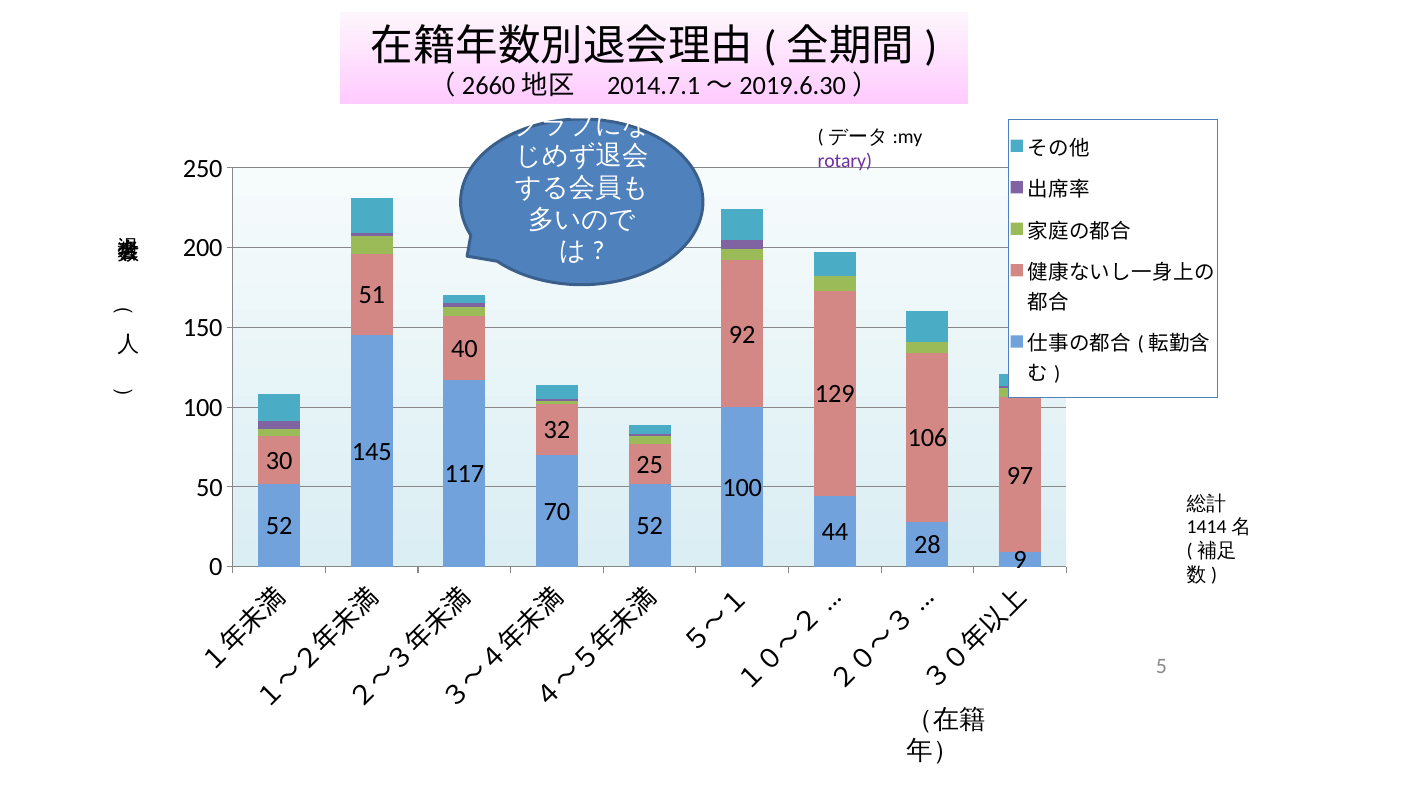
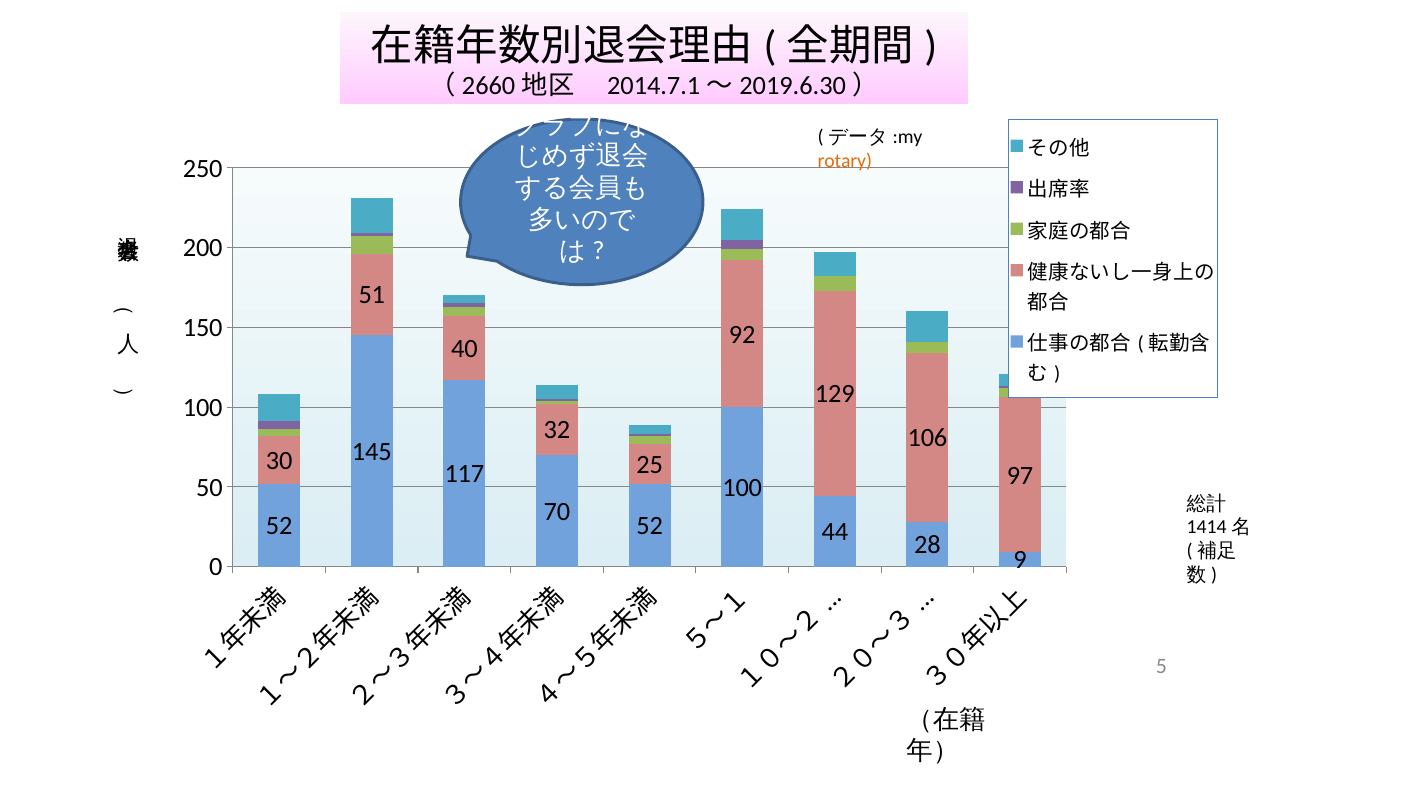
rotary colour: purple -> orange (845, 161)
